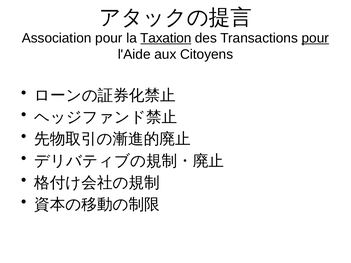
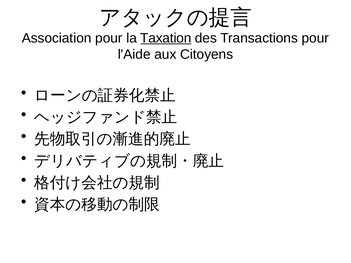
pour underline: present -> none (315, 38)
